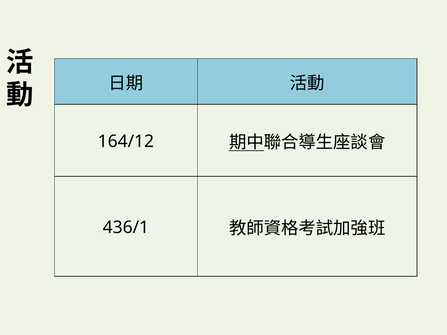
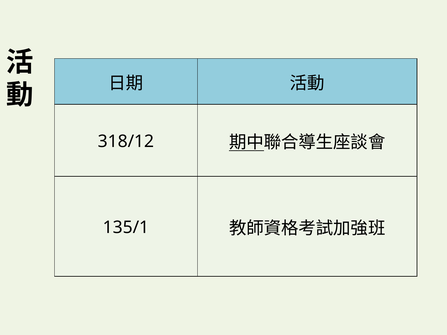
164/12: 164/12 -> 318/12 (126, 142)
436/1: 436/1 -> 135/1 (126, 228)
